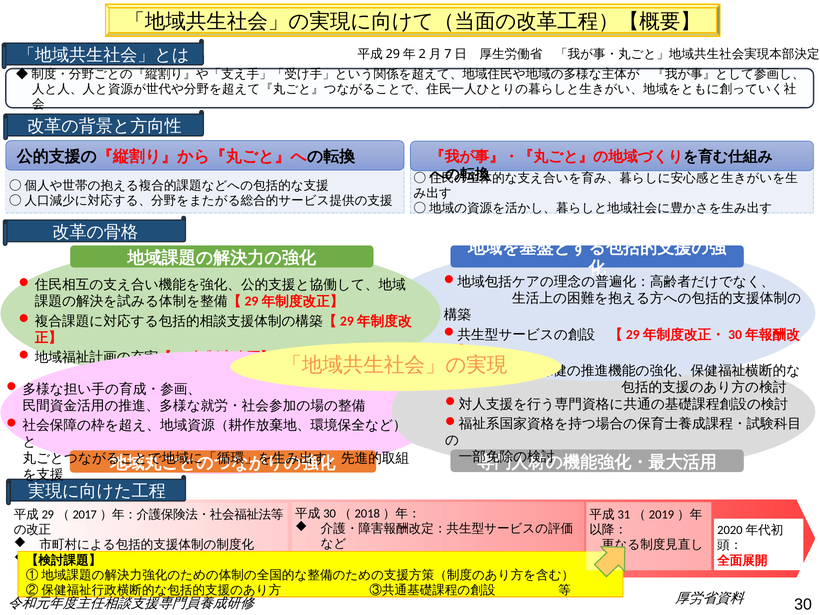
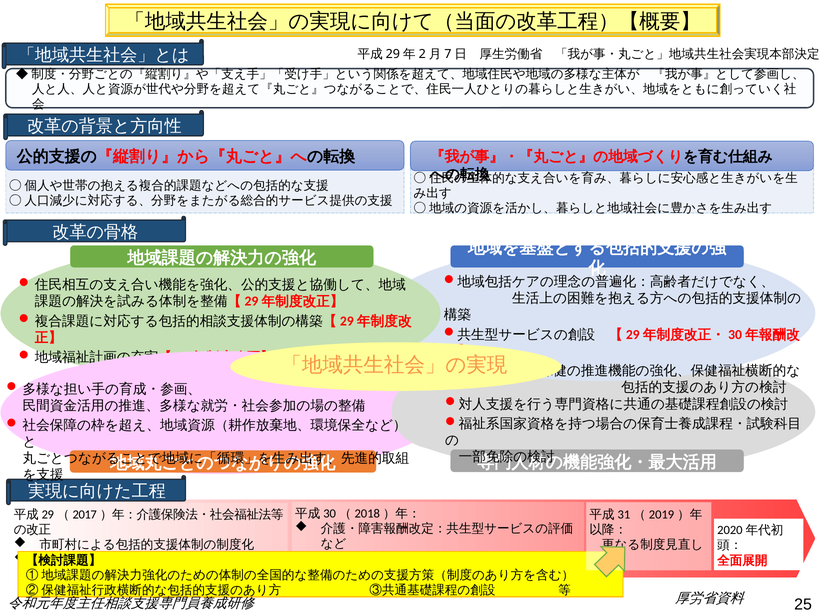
30: 30 -> 25 (803, 605)
